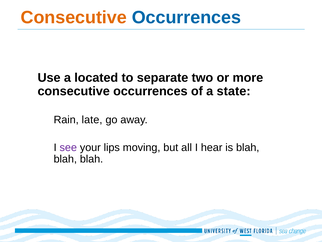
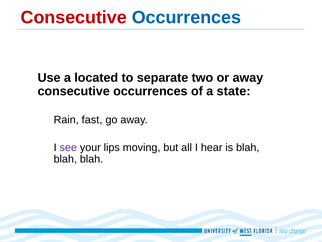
Consecutive colour: orange -> red (74, 17)
or more: more -> away (248, 77)
late: late -> fast (92, 120)
